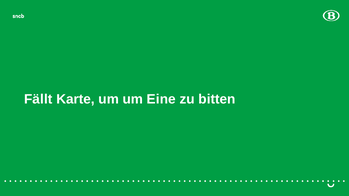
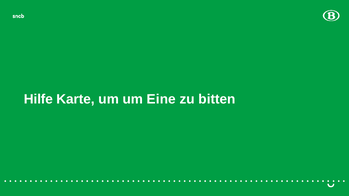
Fällt: Fällt -> Hilfe (38, 99)
